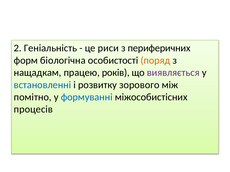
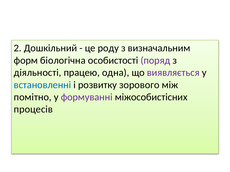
Геніальність: Геніальність -> Дошкільний (50, 48)
риси: риси -> роду (108, 48)
периферичних: периферичних -> визначальним (159, 48)
поряд colour: orange -> purple (155, 61)
нащадкам: нащадкам -> діяльності (38, 73)
років: років -> одна (116, 73)
формуванні colour: blue -> purple (87, 97)
